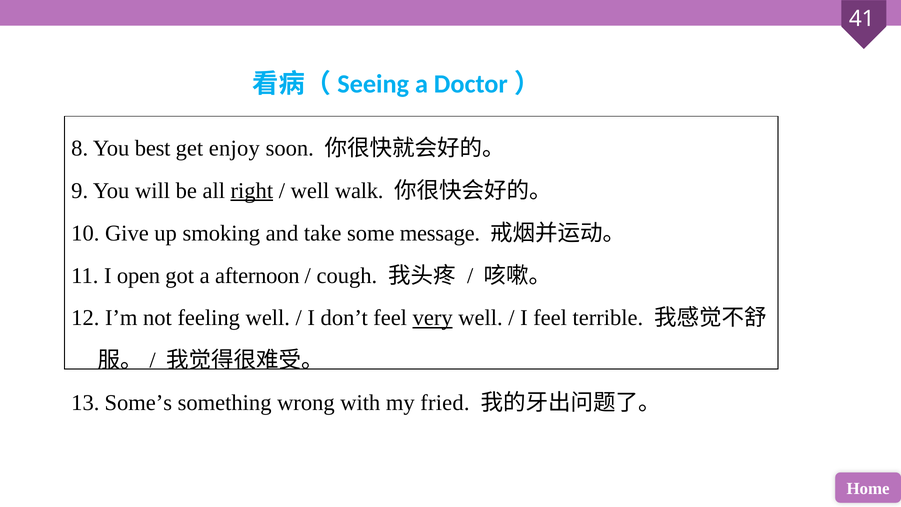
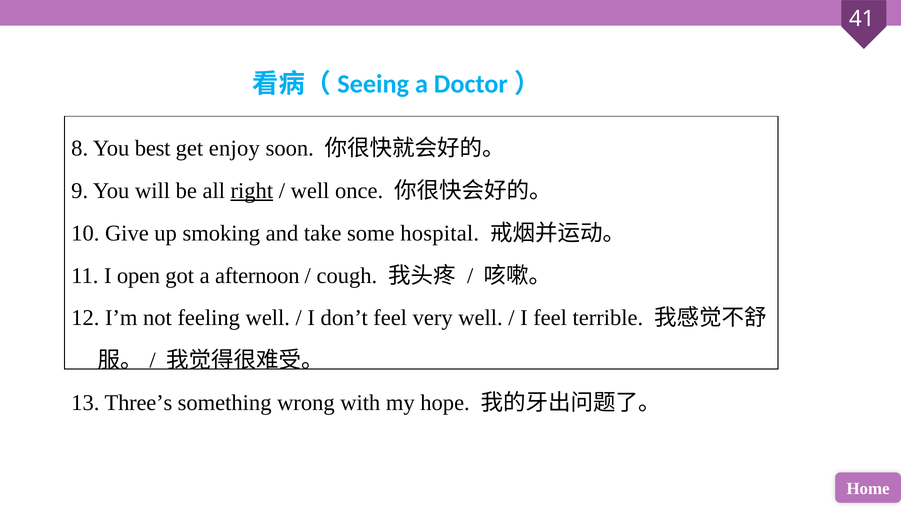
walk: walk -> once (359, 191)
message: message -> hospital (440, 233)
very underline: present -> none (433, 318)
Some’s: Some’s -> Three’s (138, 403)
fried: fried -> hope (445, 403)
